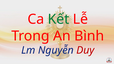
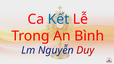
Kết colour: green -> blue (58, 19)
